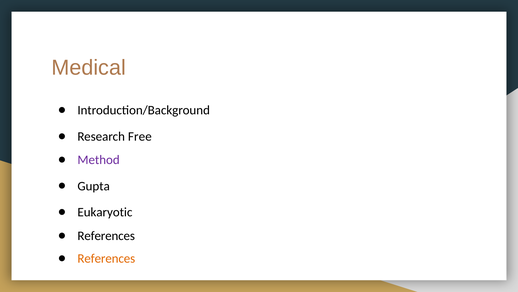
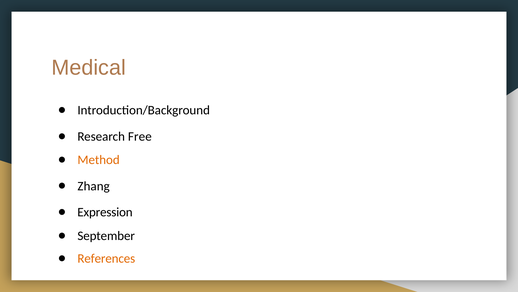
Method colour: purple -> orange (99, 160)
Gupta: Gupta -> Zhang (94, 186)
Eukaryotic: Eukaryotic -> Expression (105, 212)
References: References -> September (106, 235)
